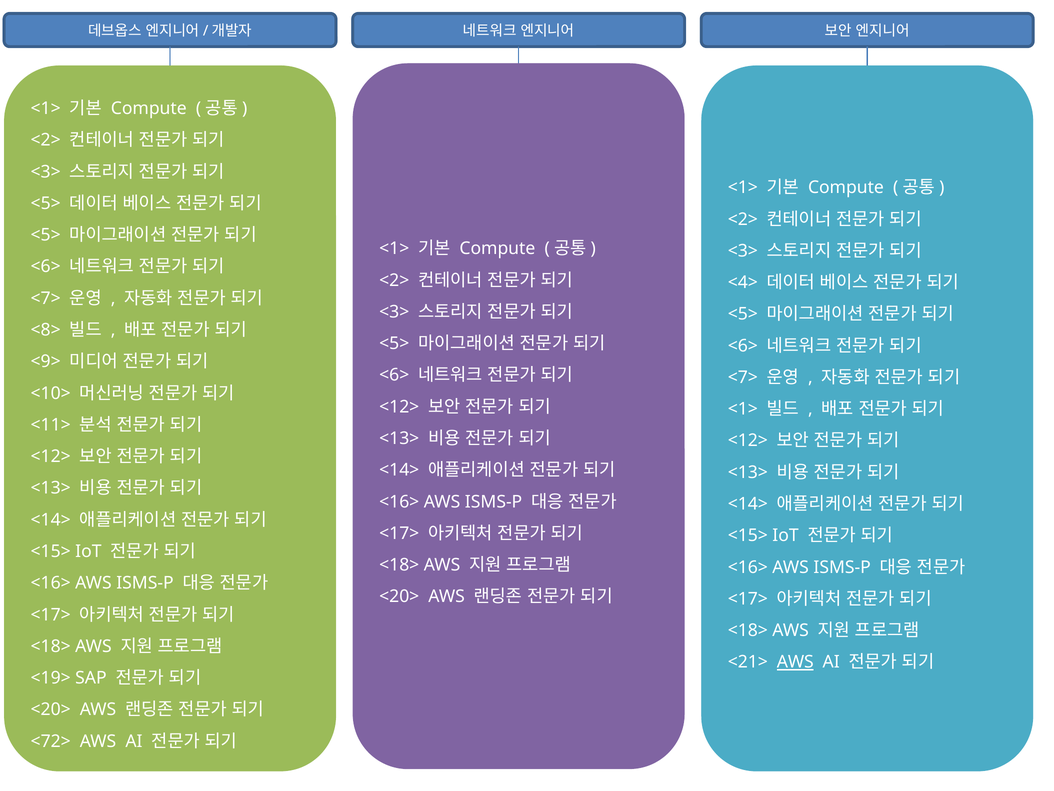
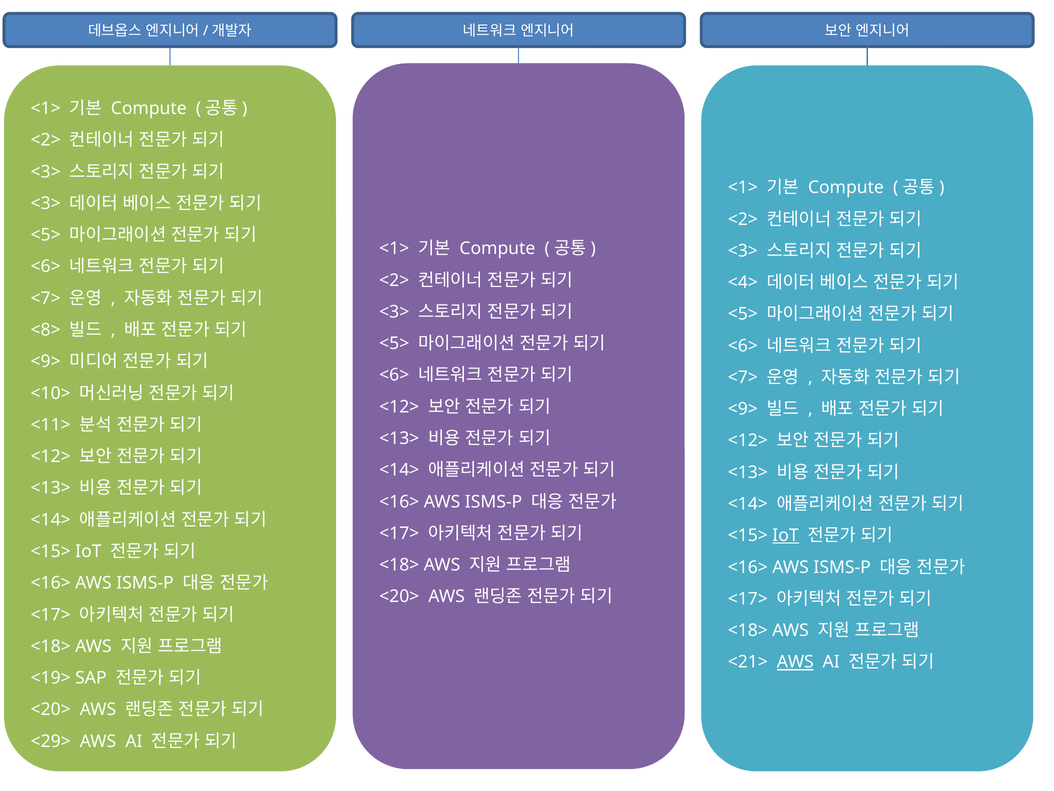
<5>: <5> -> <3> (46, 203)
<1>: <1> -> <9> (743, 409)
IoT underline: none -> present (786, 535)
<72>: <72> -> <29> (51, 741)
